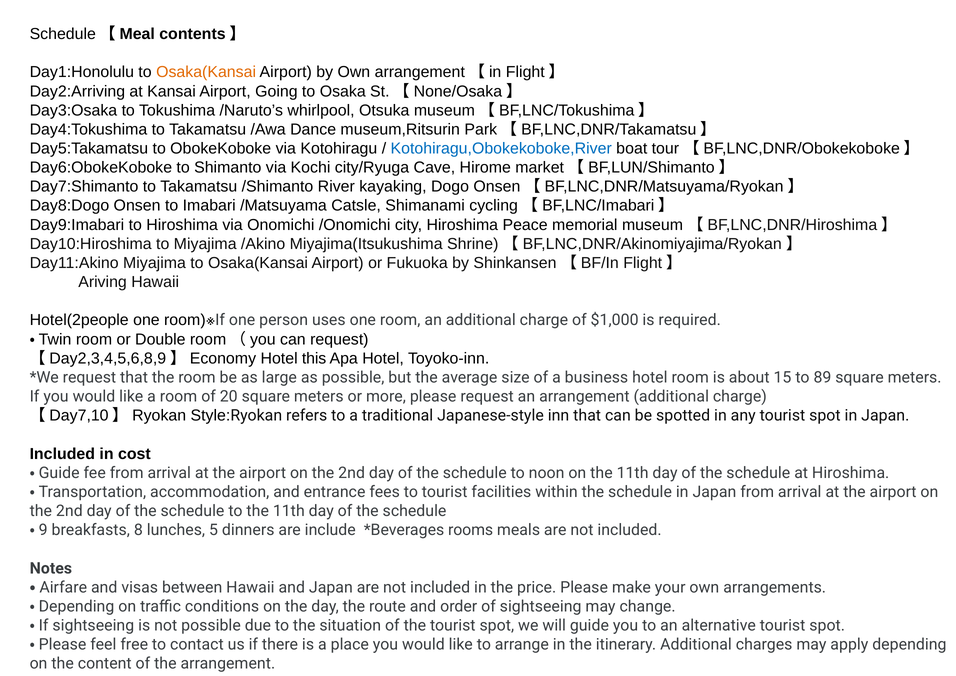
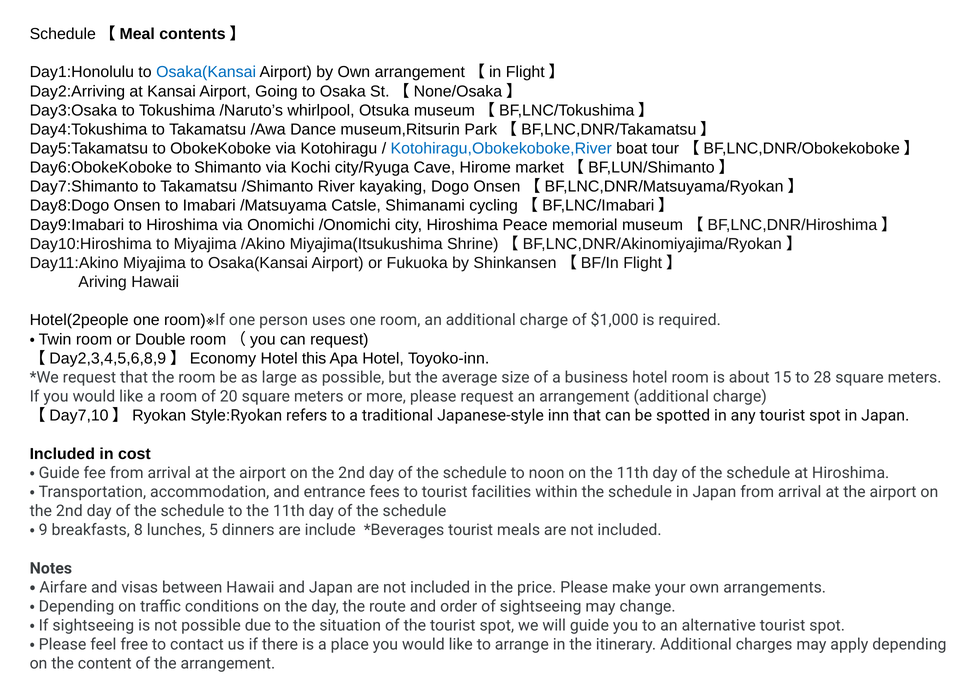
Osaka(Kansai colour: orange -> blue (206, 72)
89: 89 -> 28 (822, 378)
rooms: rooms -> tourist (471, 530)
